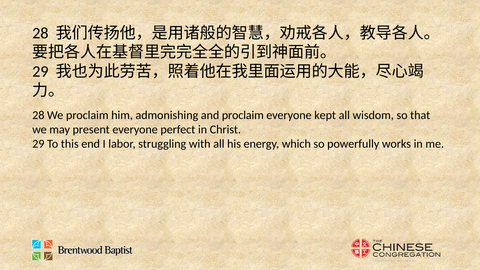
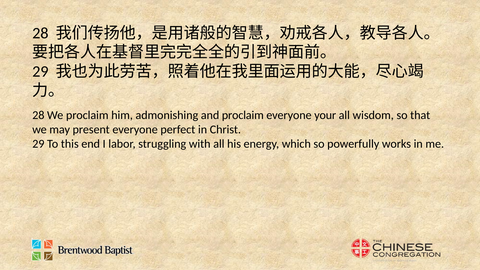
kept: kept -> your (325, 115)
